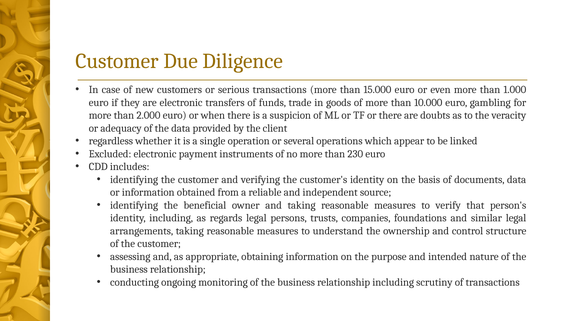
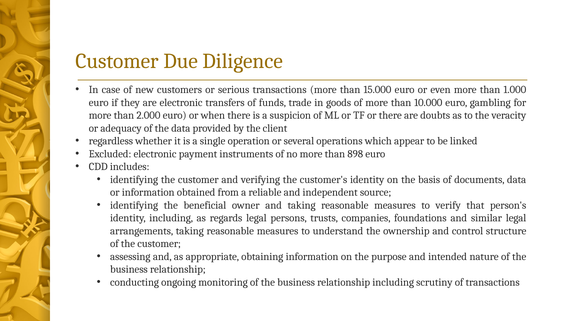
230: 230 -> 898 (355, 154)
